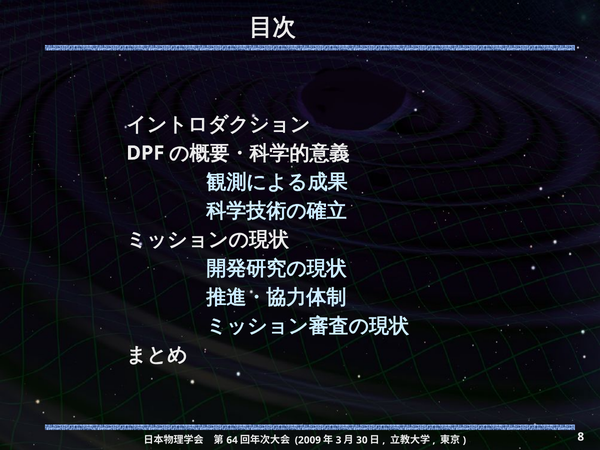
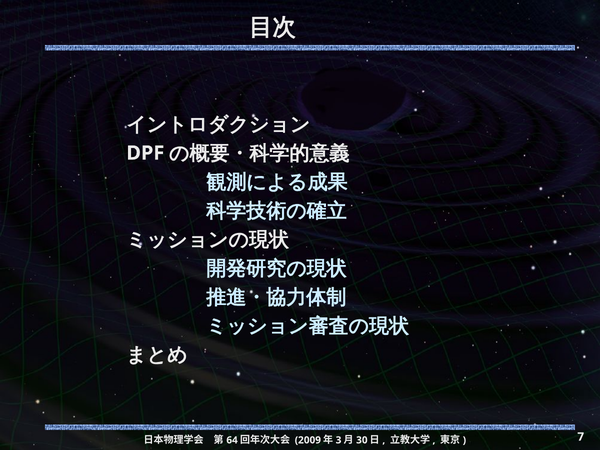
8: 8 -> 7 (581, 437)
